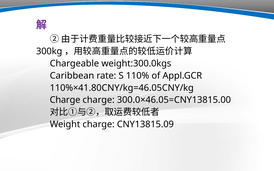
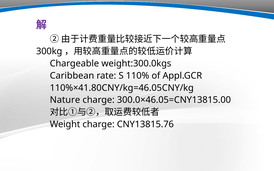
Charge: Charge -> Nature (65, 100)
CNY13815.09: CNY13815.09 -> CNY13815.76 (145, 124)
